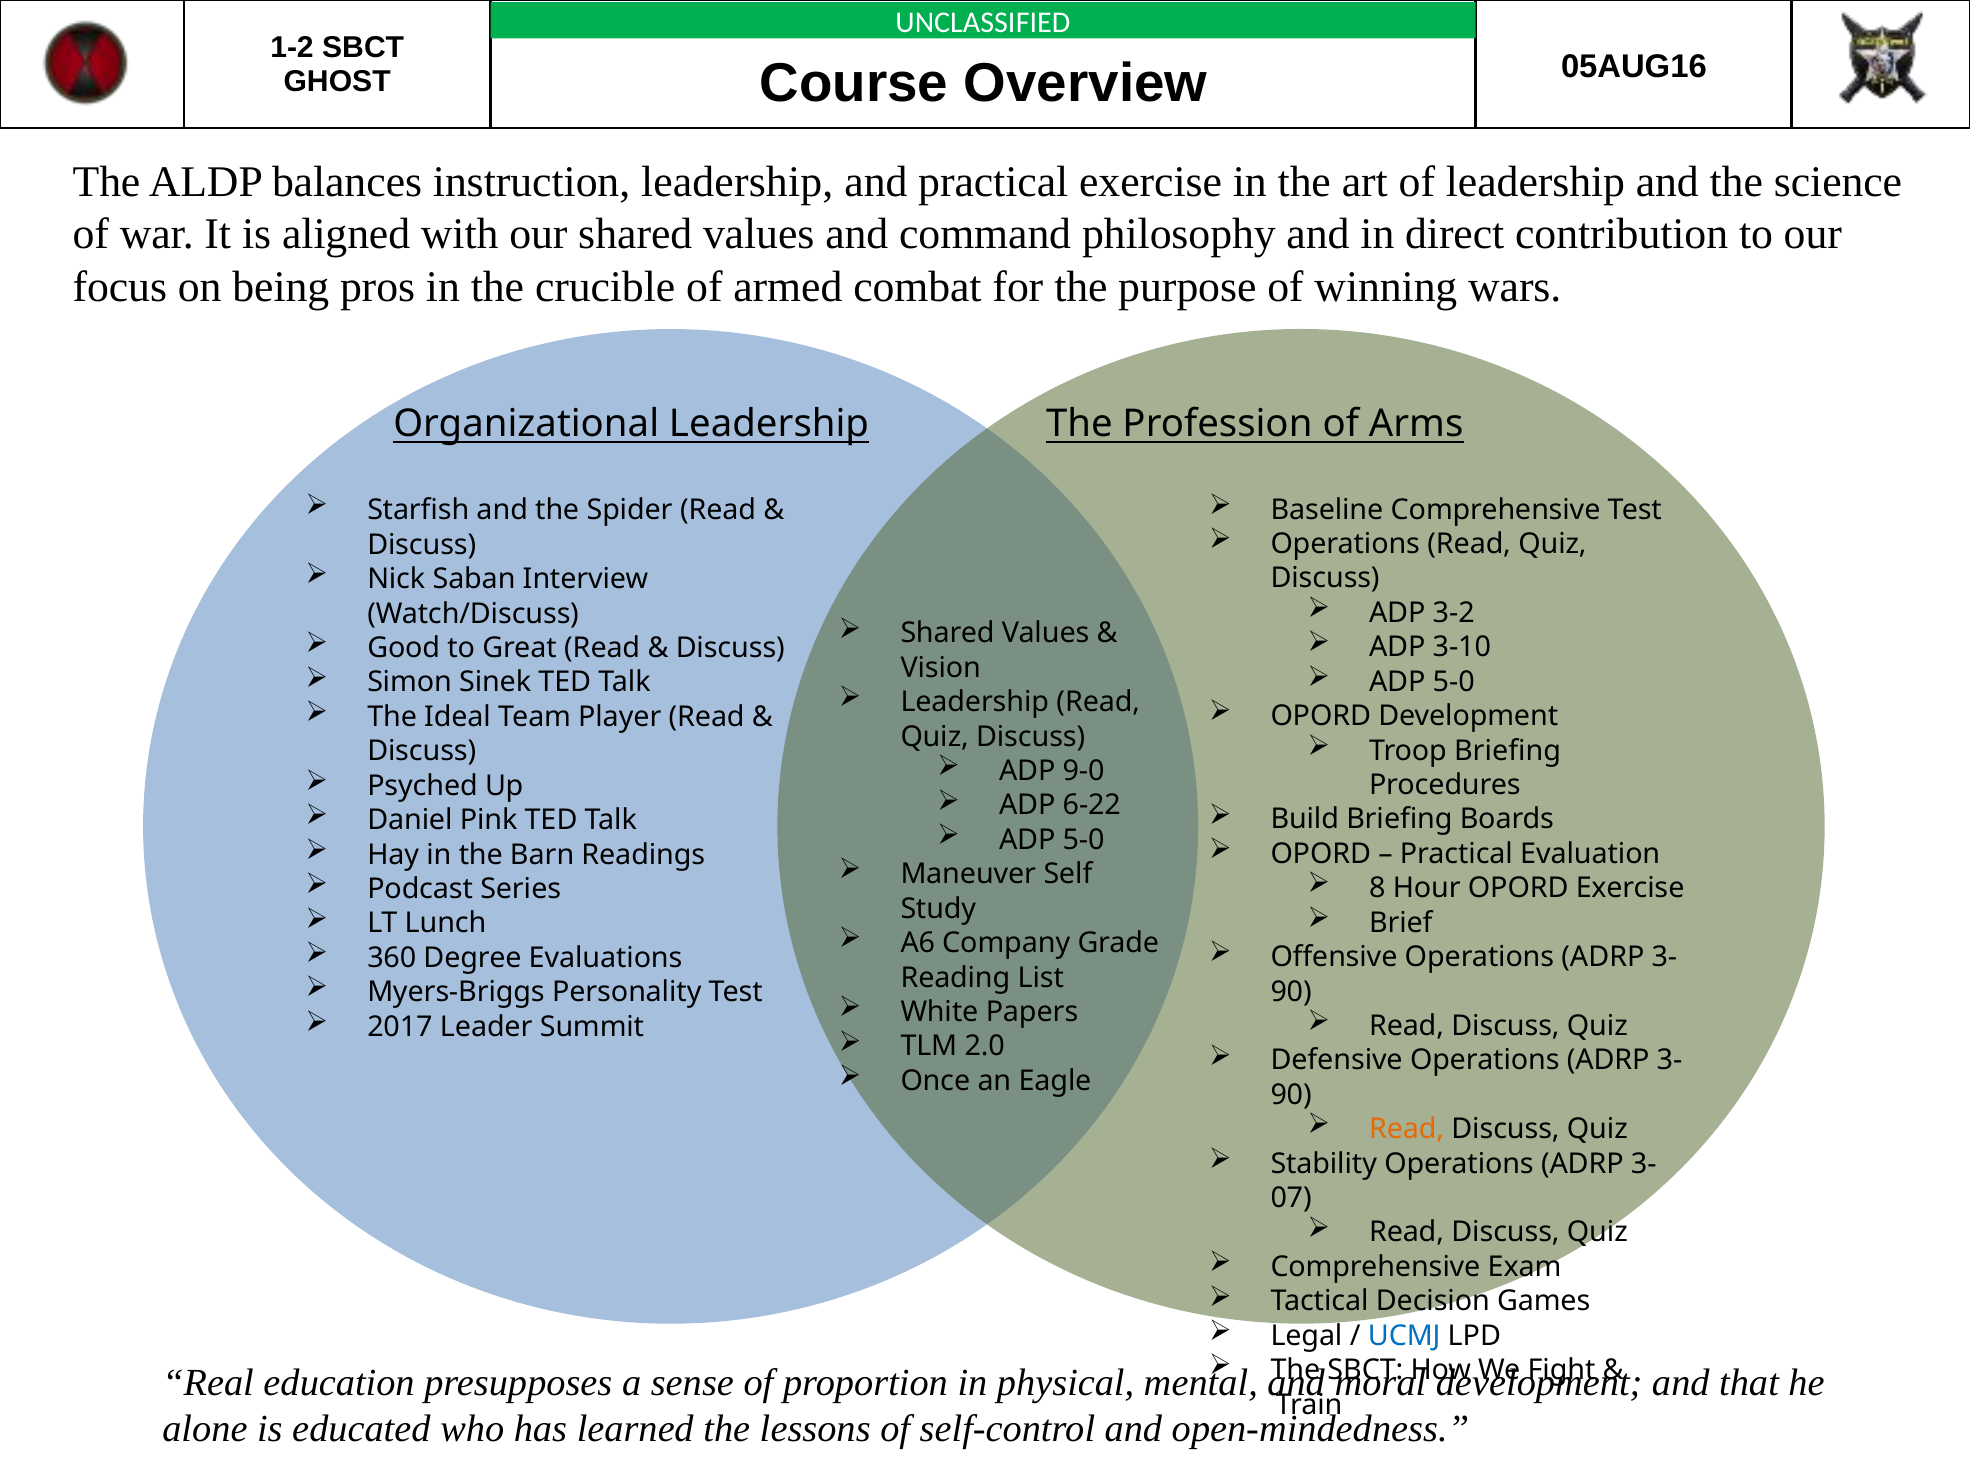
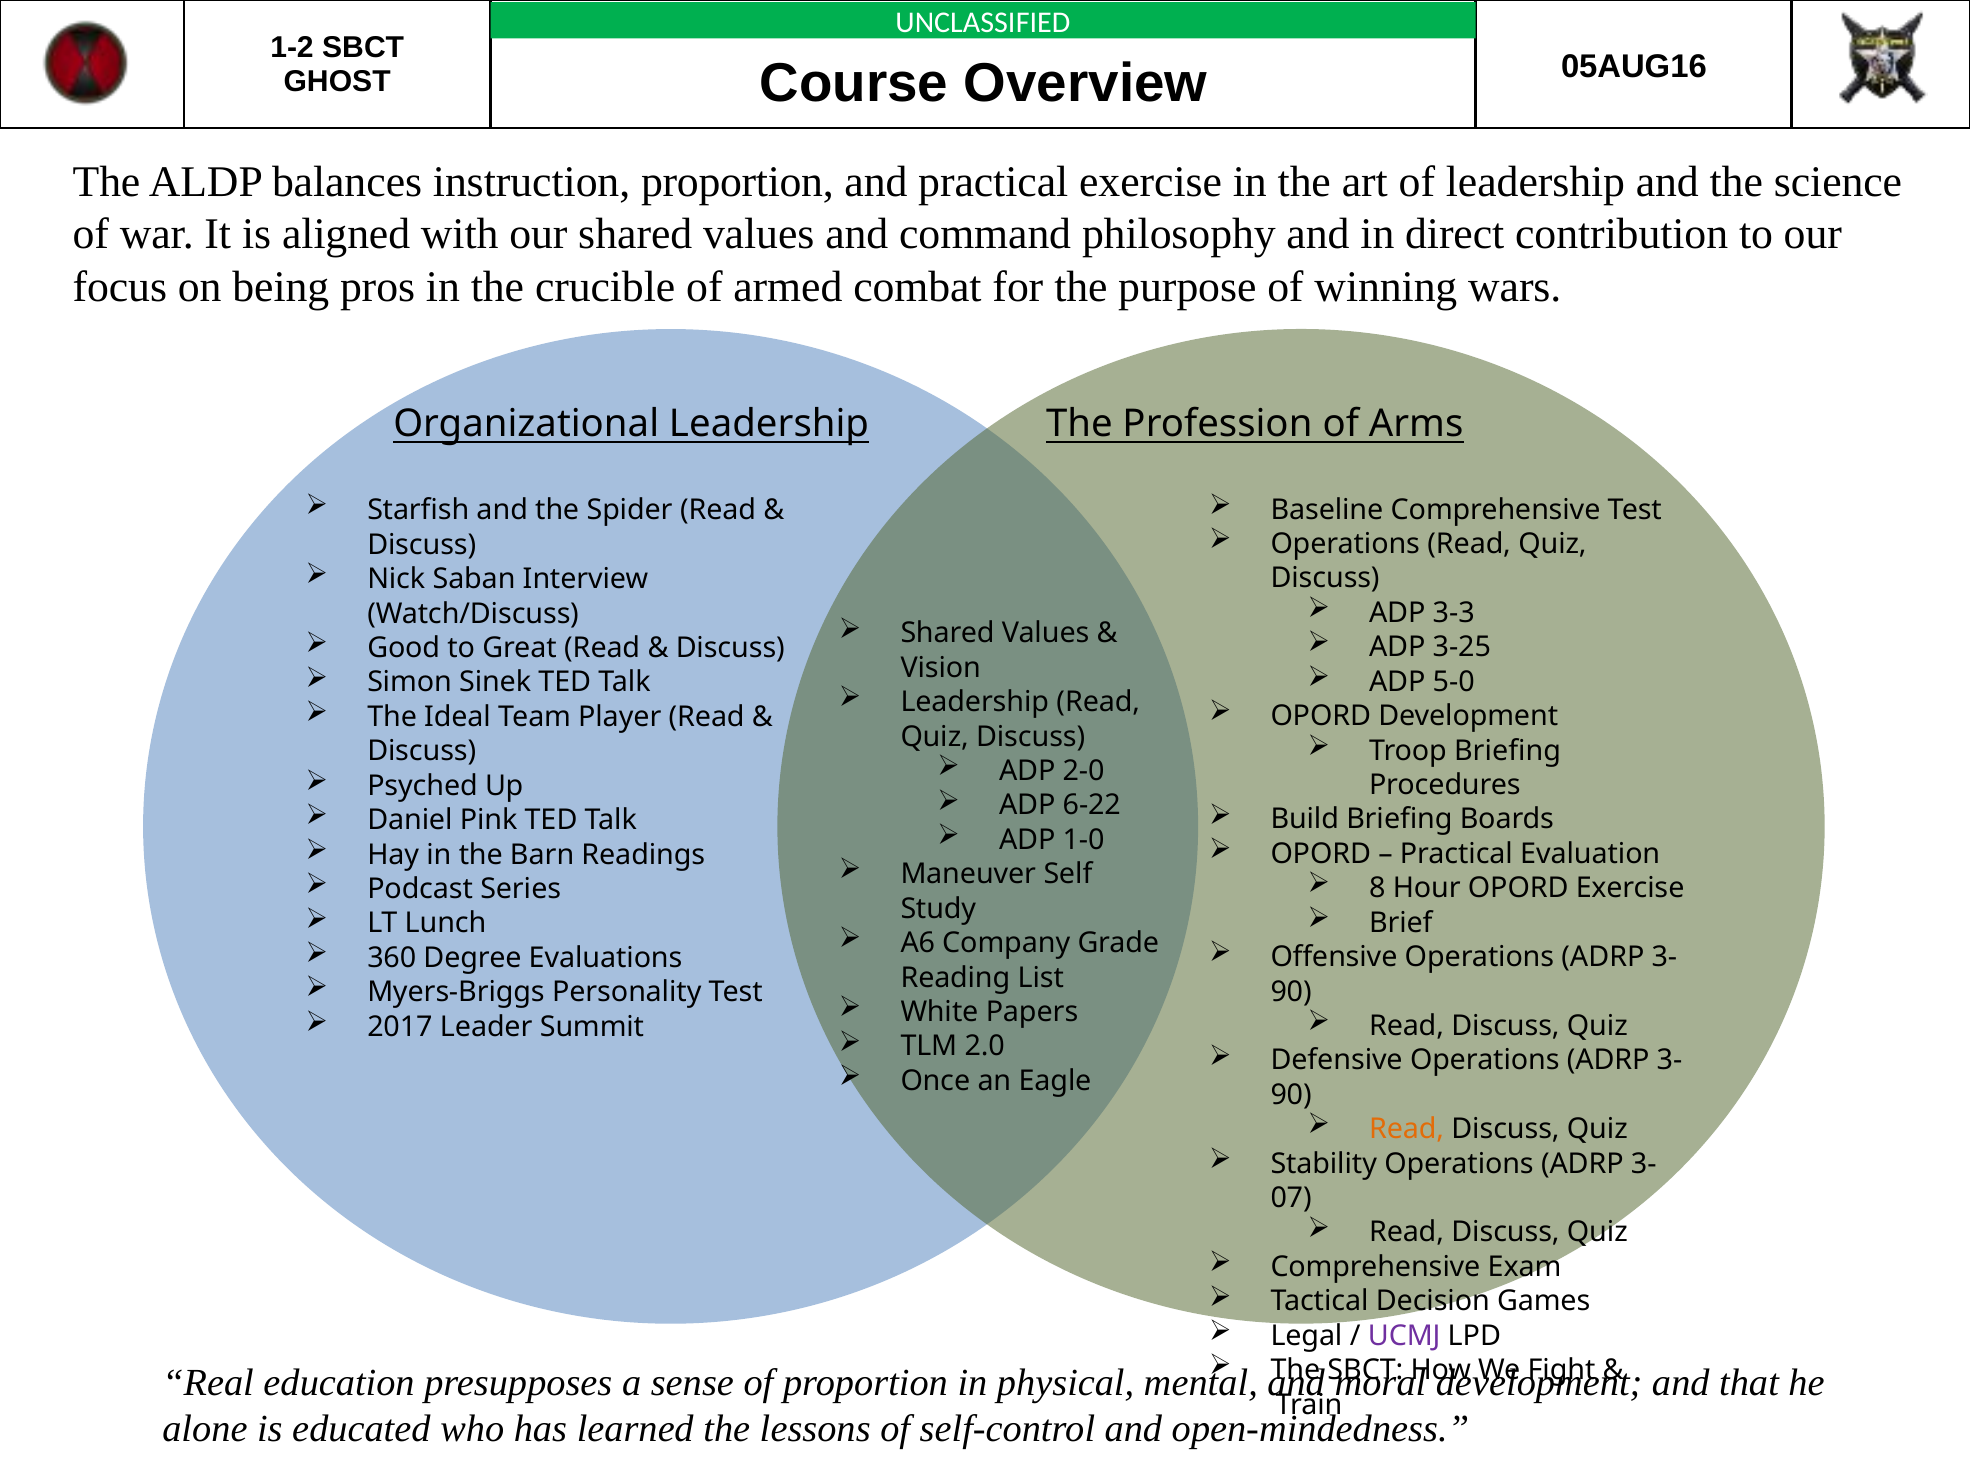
instruction leadership: leadership -> proportion (737, 182)
3-2: 3-2 -> 3-3 (1454, 613)
3-10: 3-10 -> 3-25 (1462, 648)
9-0: 9-0 -> 2-0 (1084, 771)
5-0: 5-0 -> 1-0 (1084, 840)
UCMJ colour: blue -> purple (1404, 1336)
